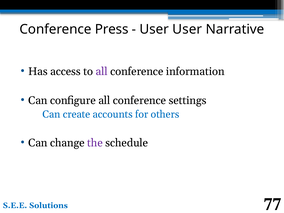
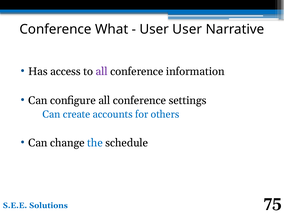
Press: Press -> What (112, 29)
the colour: purple -> blue (95, 143)
77: 77 -> 75 (272, 202)
